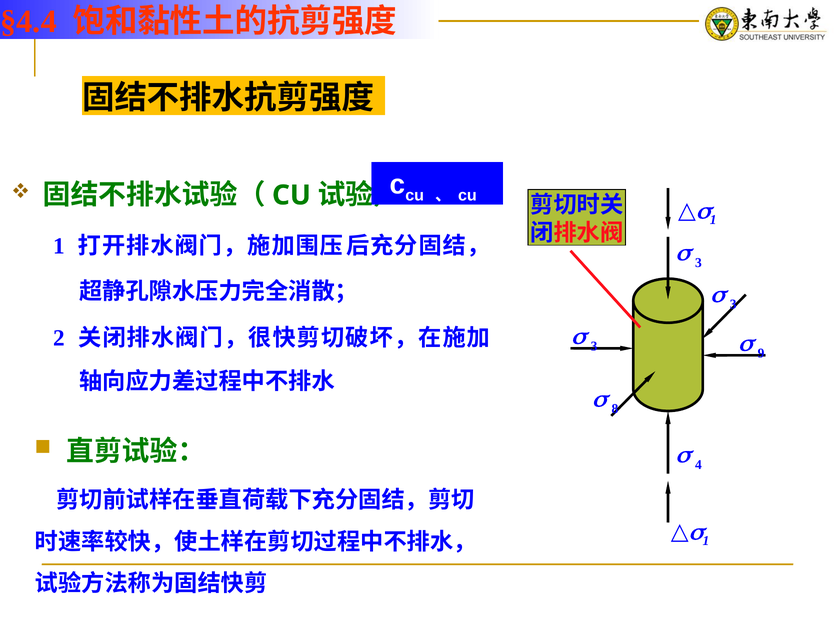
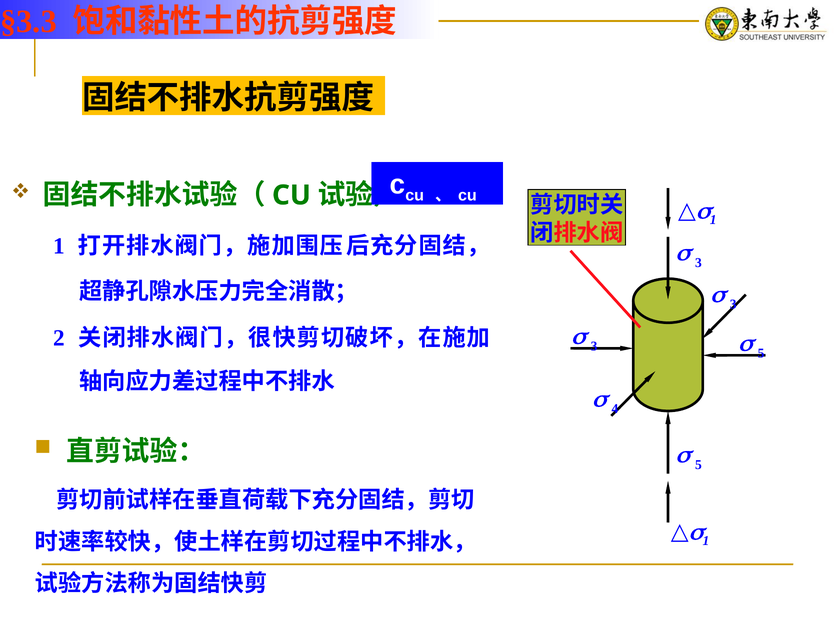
§4.4: §4.4 -> §3.3 (28, 22)
9: 9 -> 5 (761, 353)
8: 8 -> 4 (615, 408)
4: 4 -> 5 (698, 464)
